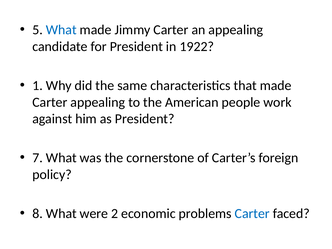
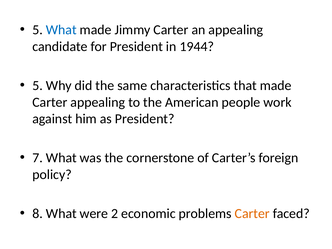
1922: 1922 -> 1944 (197, 47)
1: 1 -> 5 (38, 86)
Carter colour: blue -> orange (252, 214)
